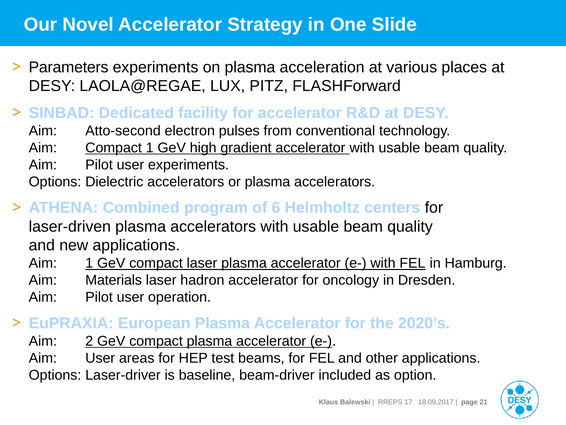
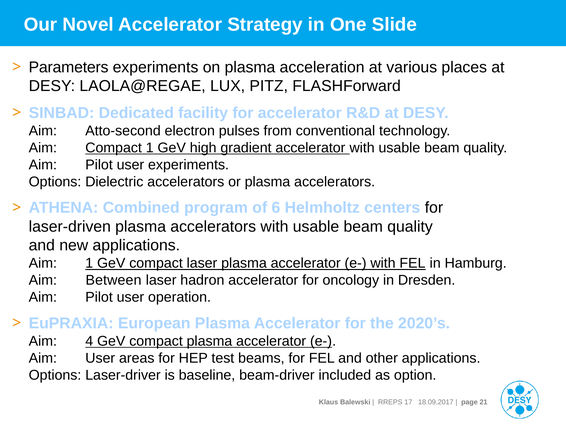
Materials: Materials -> Between (114, 280)
2: 2 -> 4 (89, 341)
